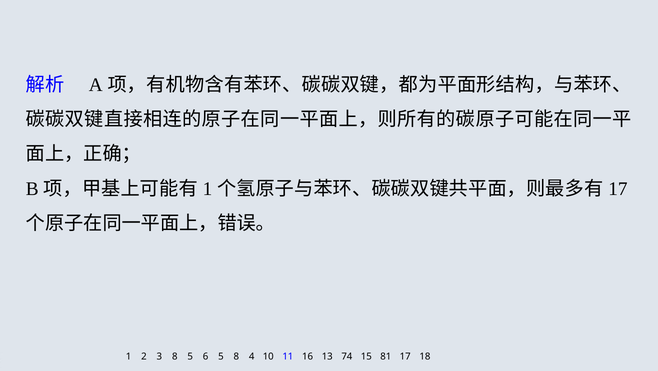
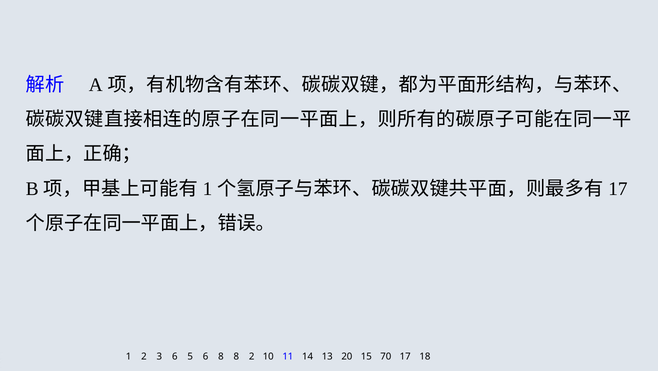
3 8: 8 -> 6 (175, 356)
6 5: 5 -> 8 (221, 356)
8 4: 4 -> 2 (252, 356)
16: 16 -> 14 (308, 356)
74: 74 -> 20 (347, 356)
81: 81 -> 70 (386, 356)
